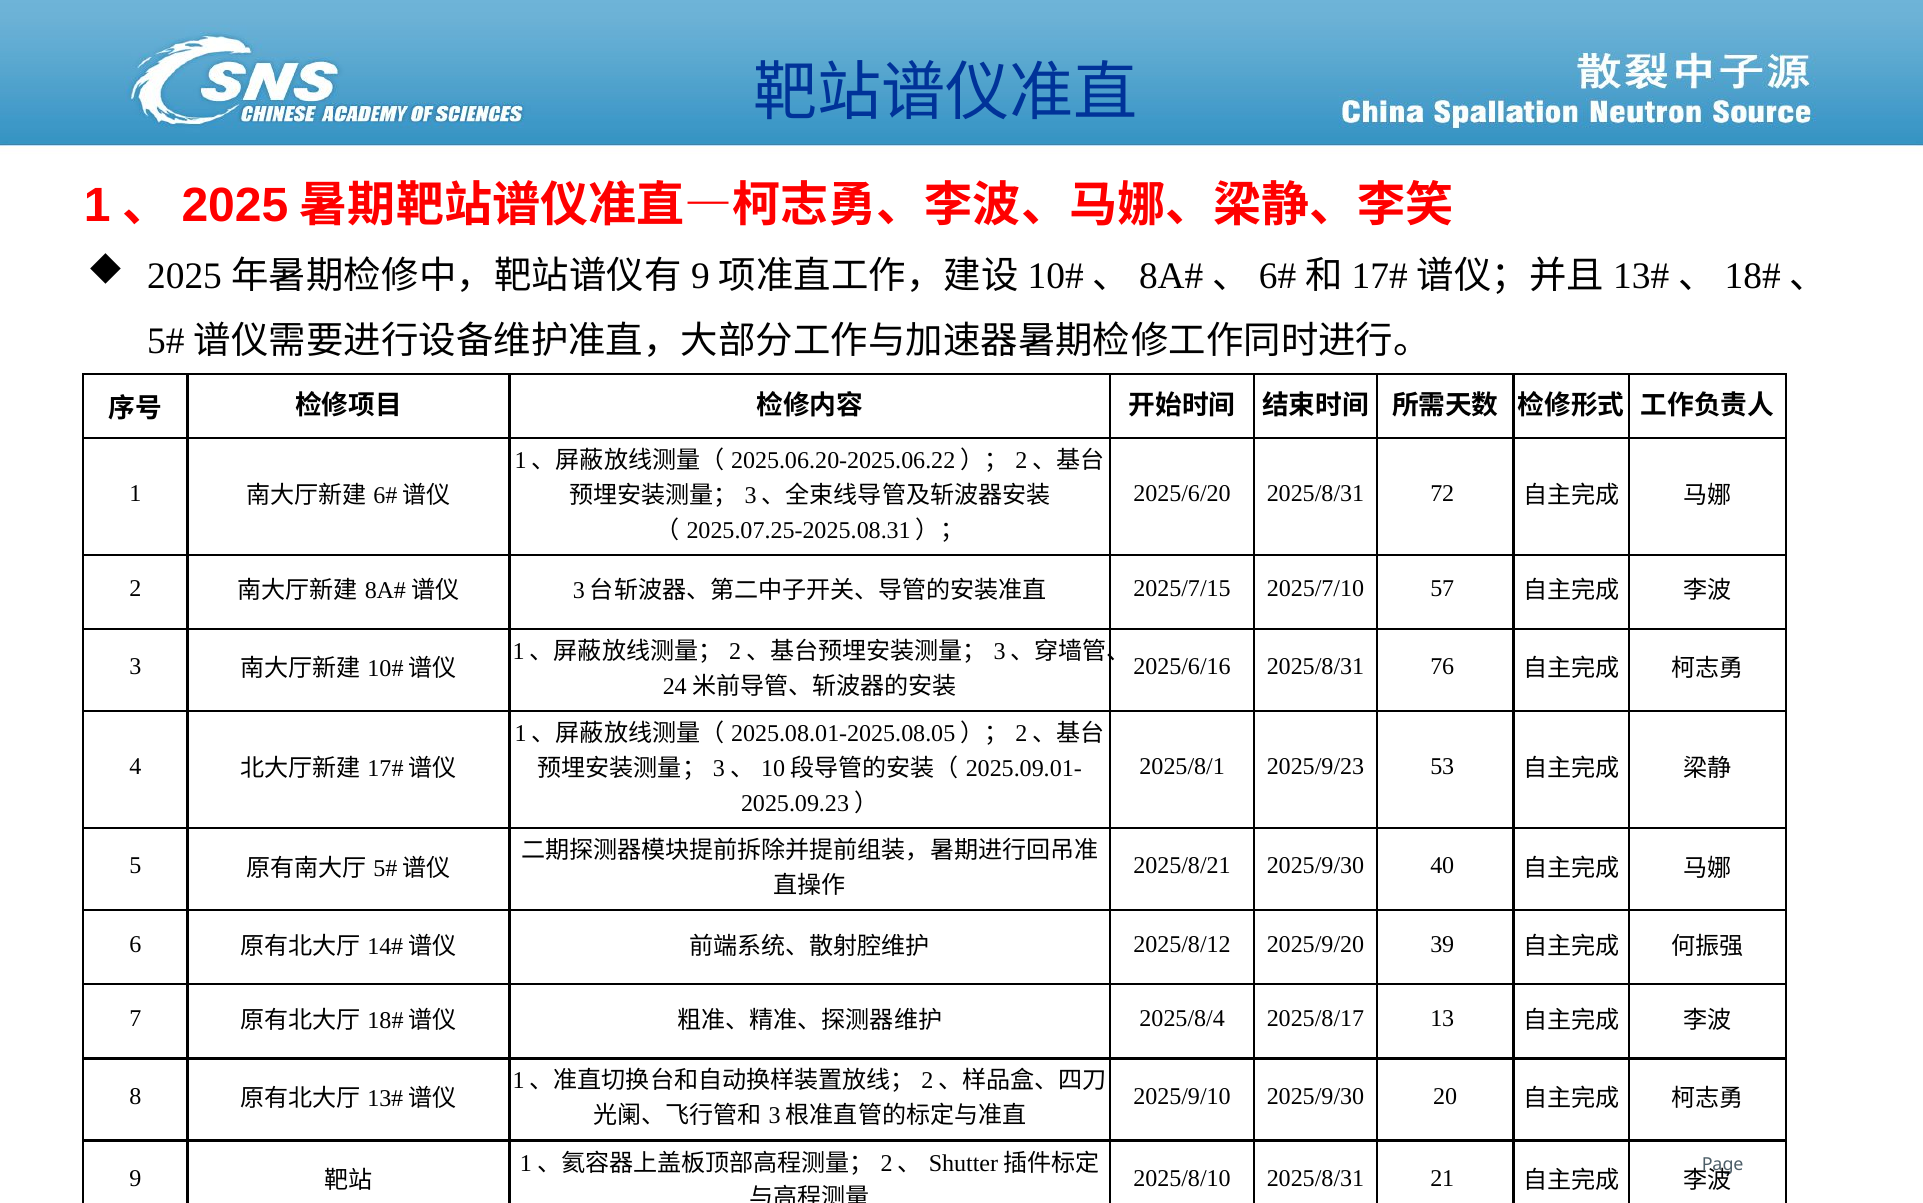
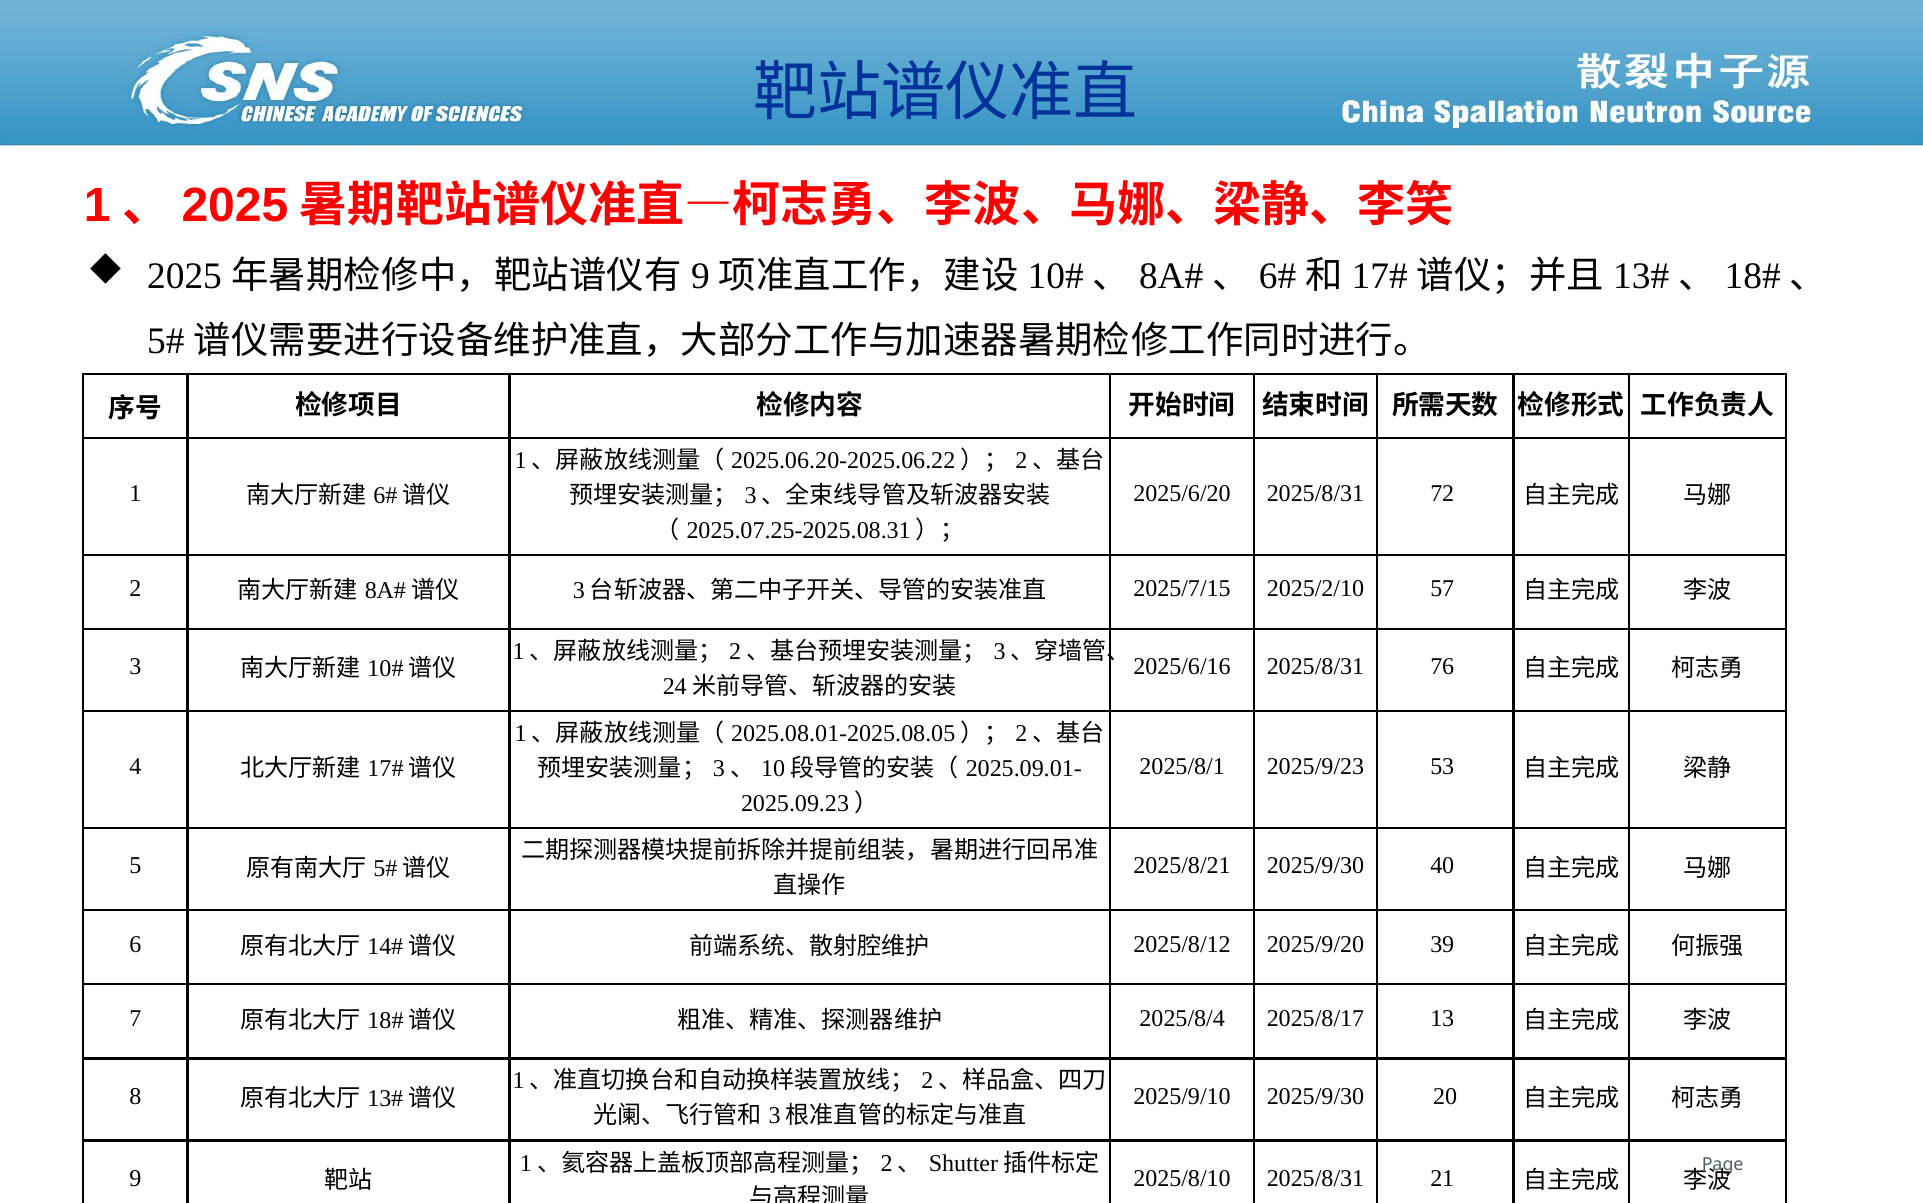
2025/7/10: 2025/7/10 -> 2025/2/10 (1316, 589)
